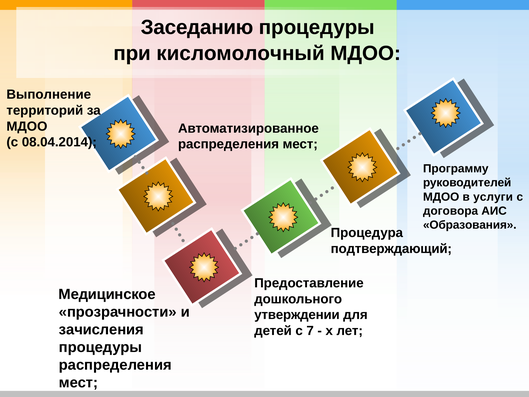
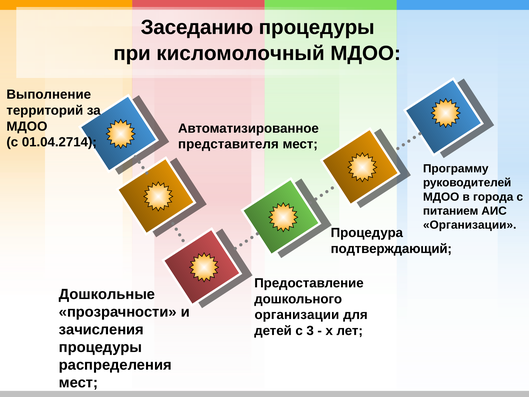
08.04.2014: 08.04.2014 -> 01.04.2714 (59, 142)
распределения: распределения -> представителя (228, 144)
услуги: услуги -> города (493, 197)
договора: договора -> питанием (451, 211)
Образования: Образования -> Организации (470, 225)
Медицинское: Медицинское -> Дошкольные (107, 294)
утверждении: утверждении -> организации (297, 315)
7: 7 -> 3 (310, 331)
